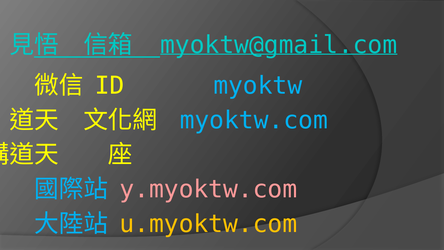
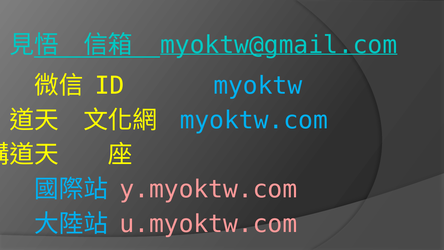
u.myoktw.com colour: yellow -> pink (208, 224)
